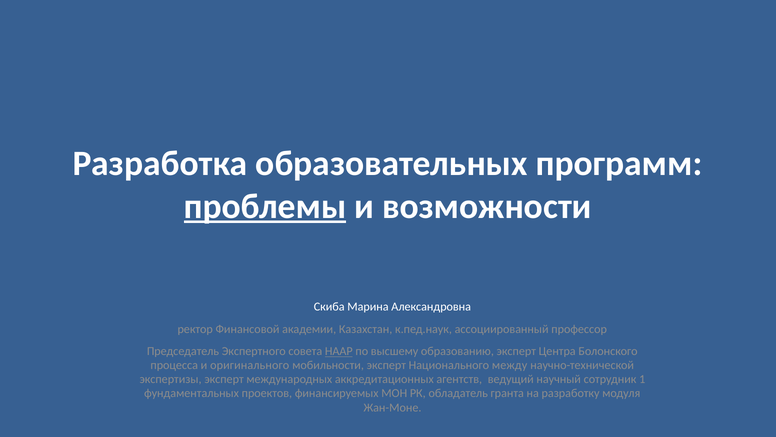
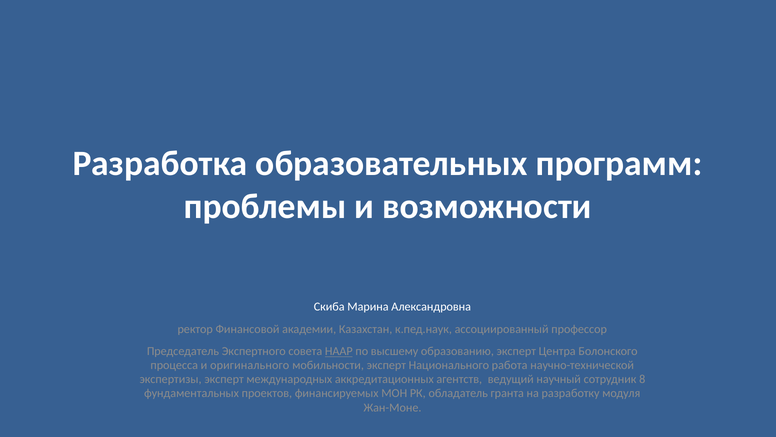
проблемы underline: present -> none (265, 206)
между: между -> работа (510, 365)
1: 1 -> 8 (642, 379)
